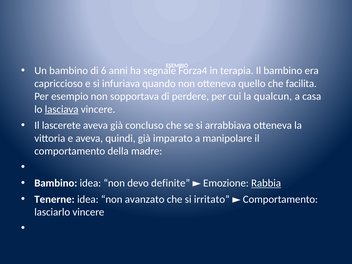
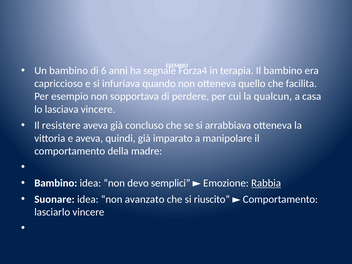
lasciava underline: present -> none (62, 109)
lascerete: lascerete -> resistere (61, 125)
definite: definite -> semplici (171, 183)
Tenerne: Tenerne -> Suonare (54, 199)
irritato: irritato -> riuscito (212, 199)
